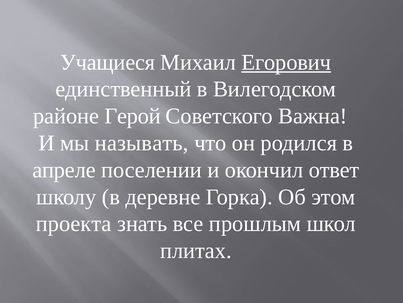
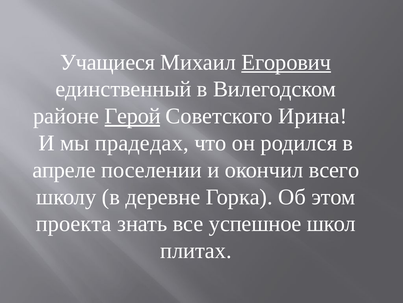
Герой underline: none -> present (133, 116)
Важна: Важна -> Ирина (313, 116)
называть: называть -> прадедах (142, 143)
ответ: ответ -> всего (334, 170)
прошлым: прошлым -> успешное (255, 223)
